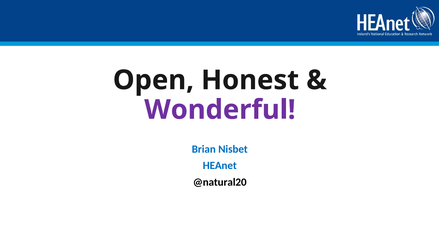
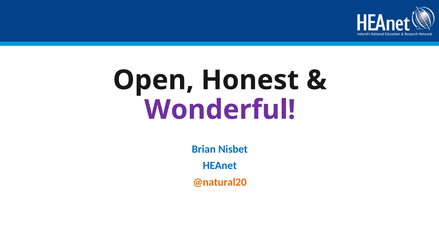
@natural20 colour: black -> orange (220, 182)
